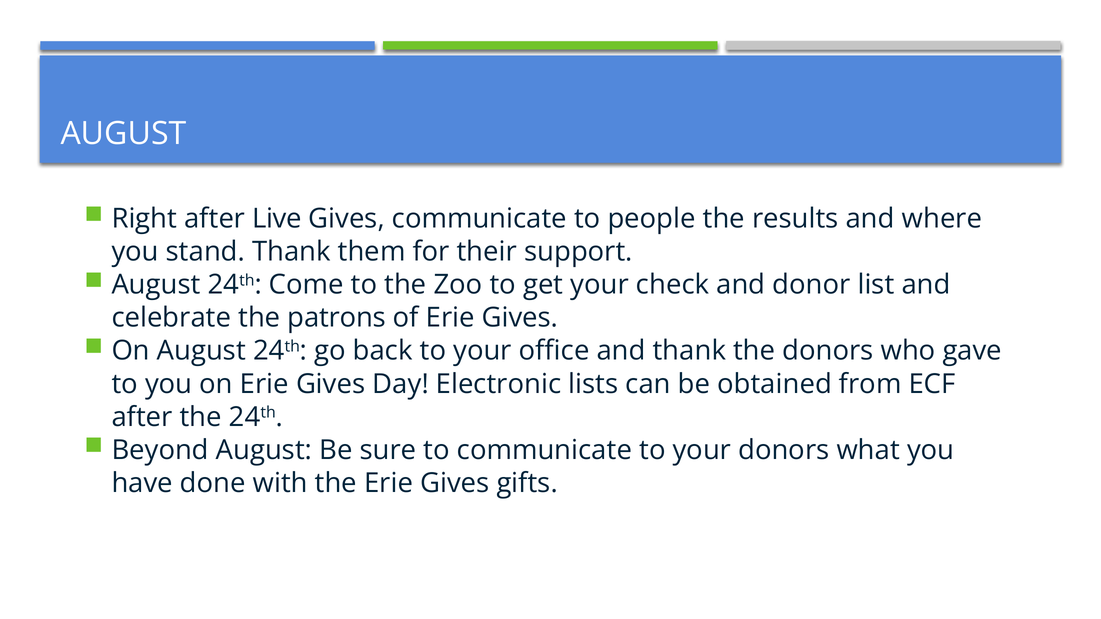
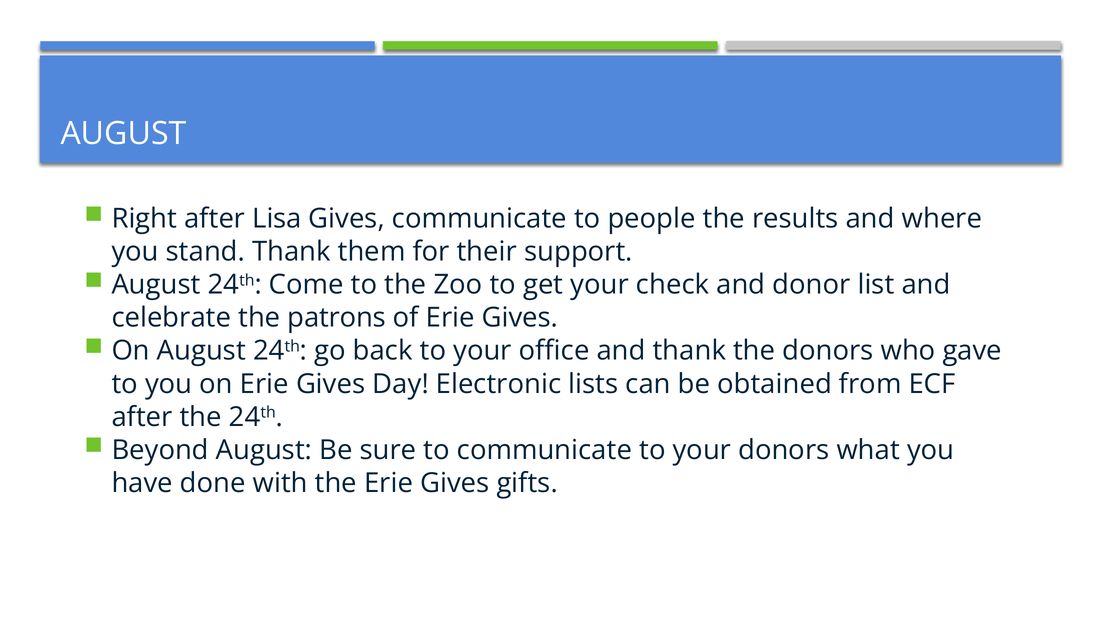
Live: Live -> Lisa (277, 219)
